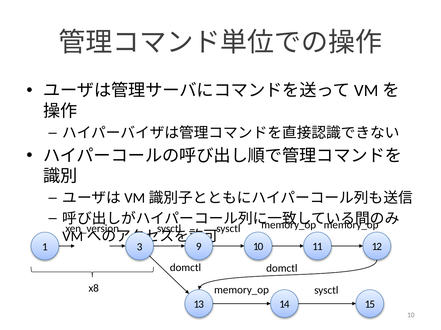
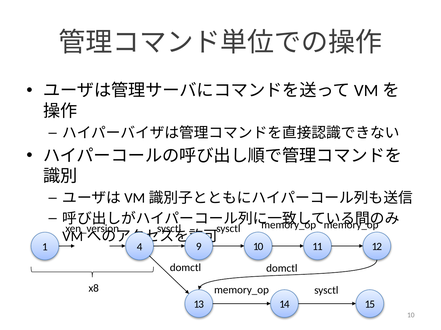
3: 3 -> 4 (140, 247)
